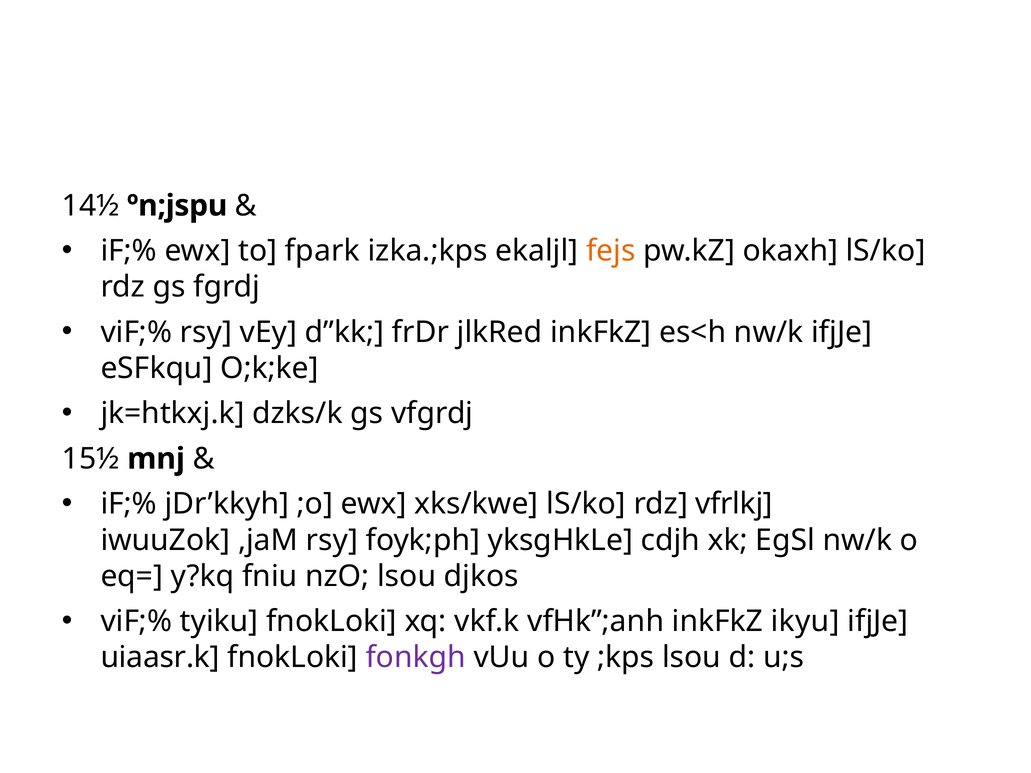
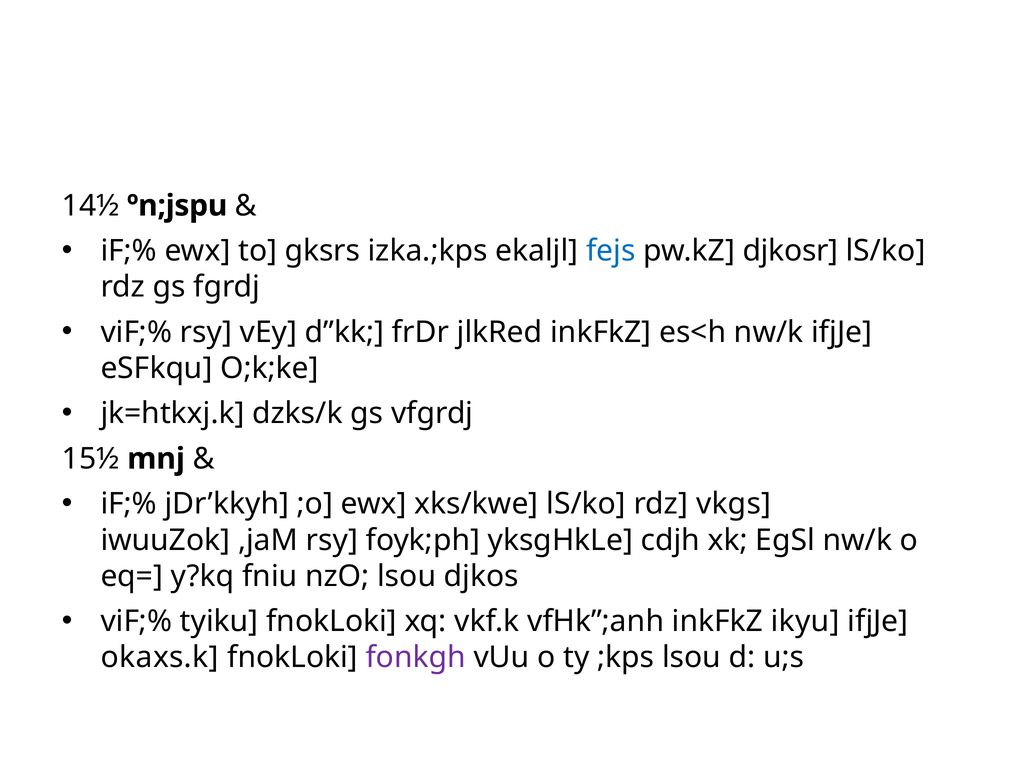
fpark: fpark -> gksrs (322, 251)
fejs colour: orange -> blue (611, 251)
okaxh: okaxh -> djkosr (791, 251)
vfrlkj: vfrlkj -> vkgs (734, 504)
uiaasr.k: uiaasr.k -> okaxs.k (160, 658)
